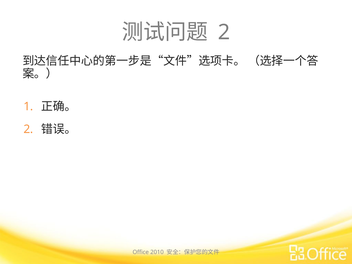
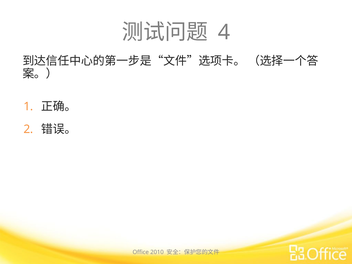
2: 2 -> 4 (224, 32)
